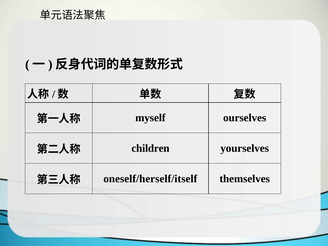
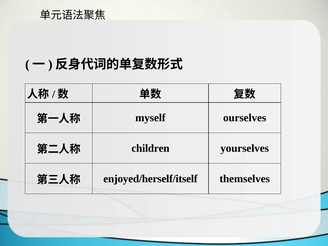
oneself/herself/itself: oneself/herself/itself -> enjoyed/herself/itself (150, 179)
